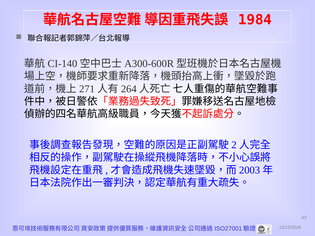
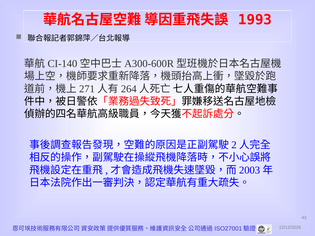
1984: 1984 -> 1993 (255, 20)
